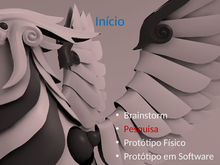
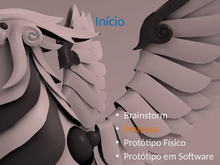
Pesquisa colour: red -> orange (141, 129)
